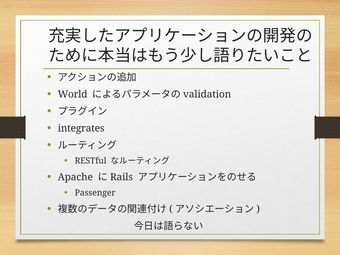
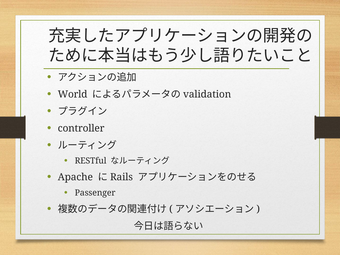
integrates: integrates -> controller (81, 128)
